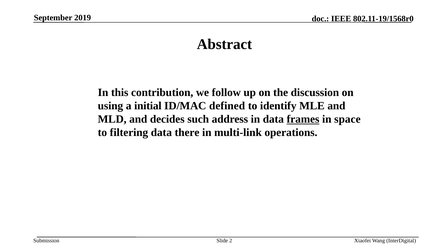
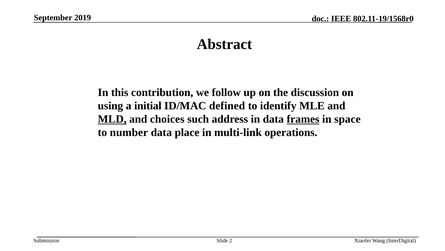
MLD underline: none -> present (112, 119)
decides: decides -> choices (167, 119)
filtering: filtering -> number (129, 132)
there: there -> place (187, 132)
